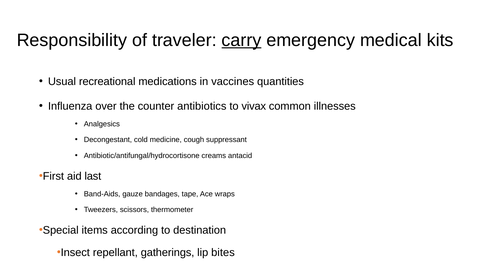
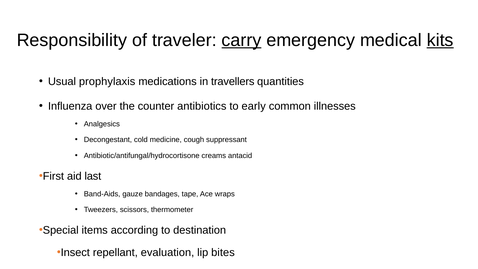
kits underline: none -> present (440, 40)
recreational: recreational -> prophylaxis (107, 81)
vaccines: vaccines -> travellers (233, 81)
vivax: vivax -> early (254, 106)
gatherings: gatherings -> evaluation (167, 252)
